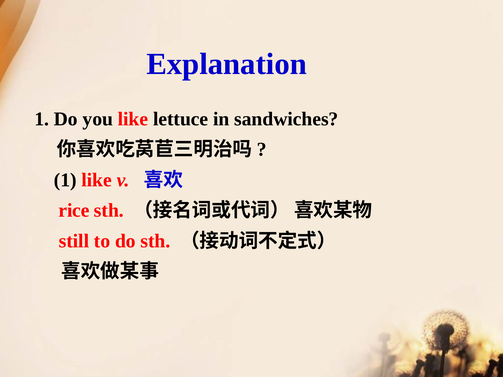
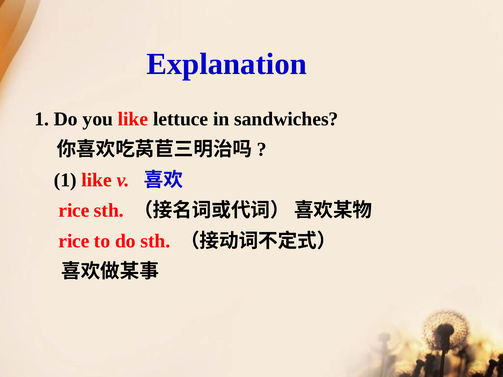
still: still -> rice (74, 241)
